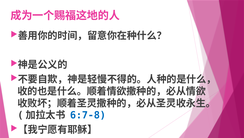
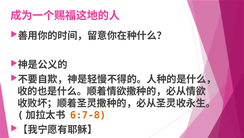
6:7-8 colour: blue -> orange (88, 115)
